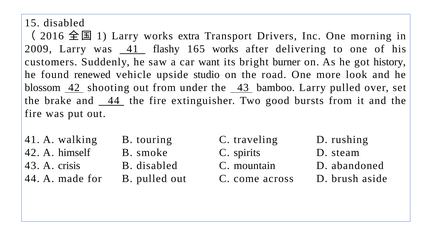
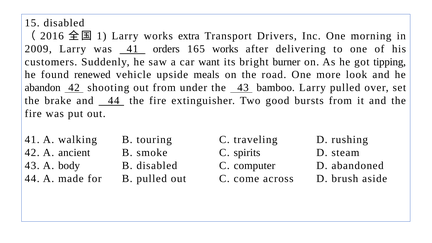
flashy: flashy -> orders (166, 49)
history: history -> tipping (390, 62)
studio: studio -> meals (206, 75)
blossom: blossom -> abandon (43, 88)
himself: himself -> ancient (74, 153)
crisis: crisis -> body (69, 165)
mountain: mountain -> computer (255, 165)
